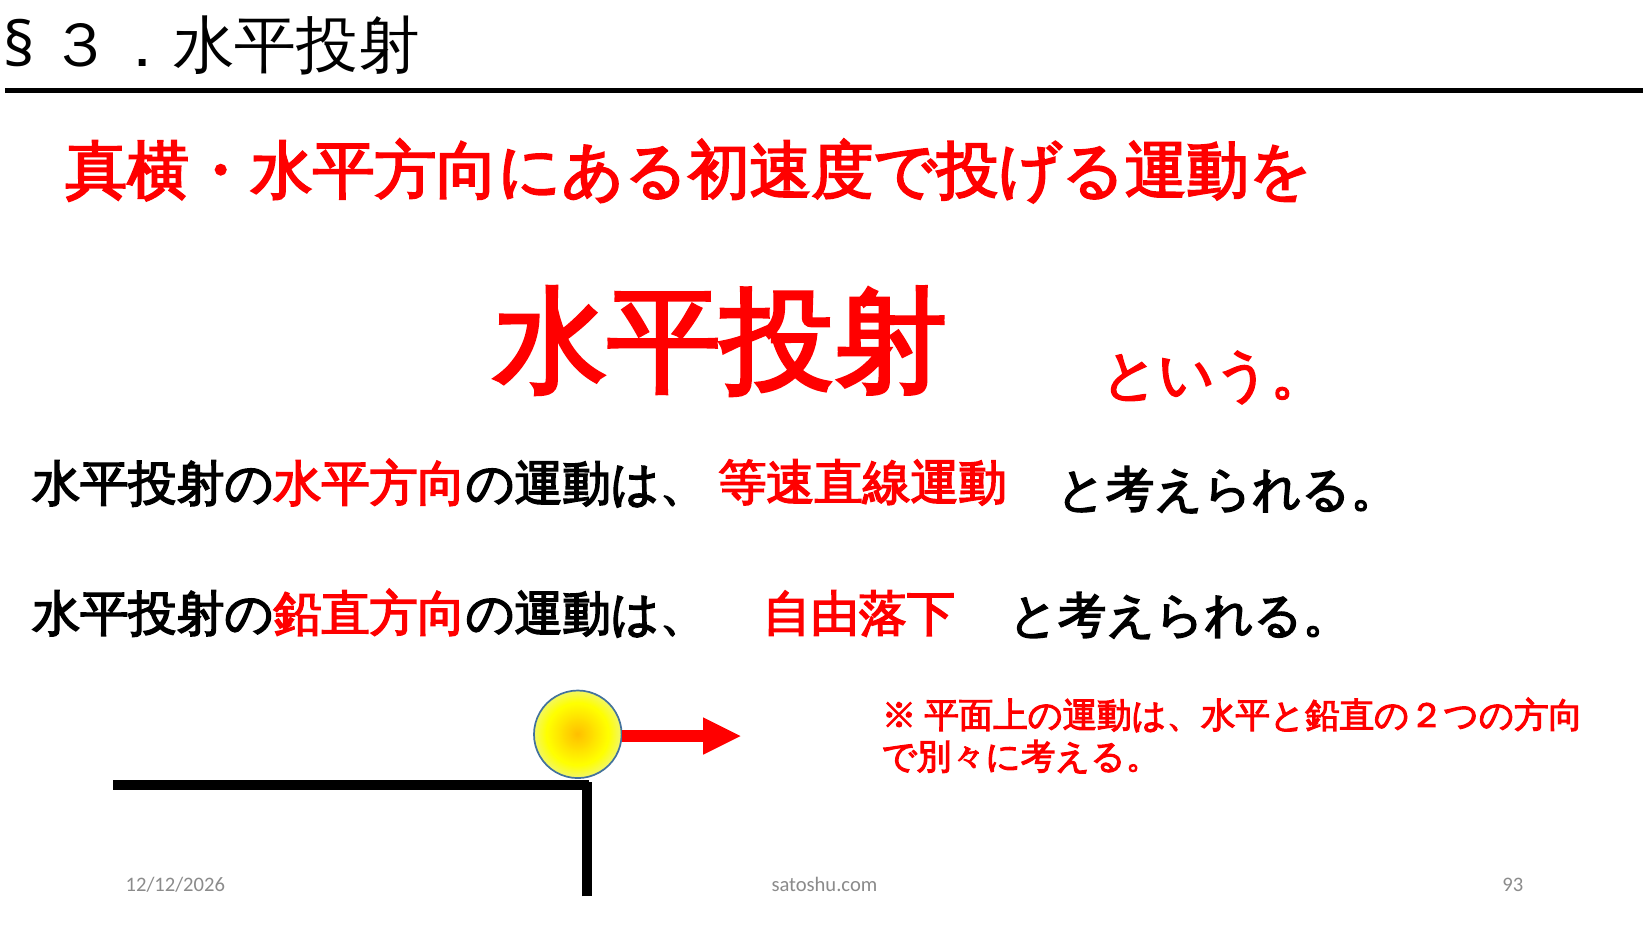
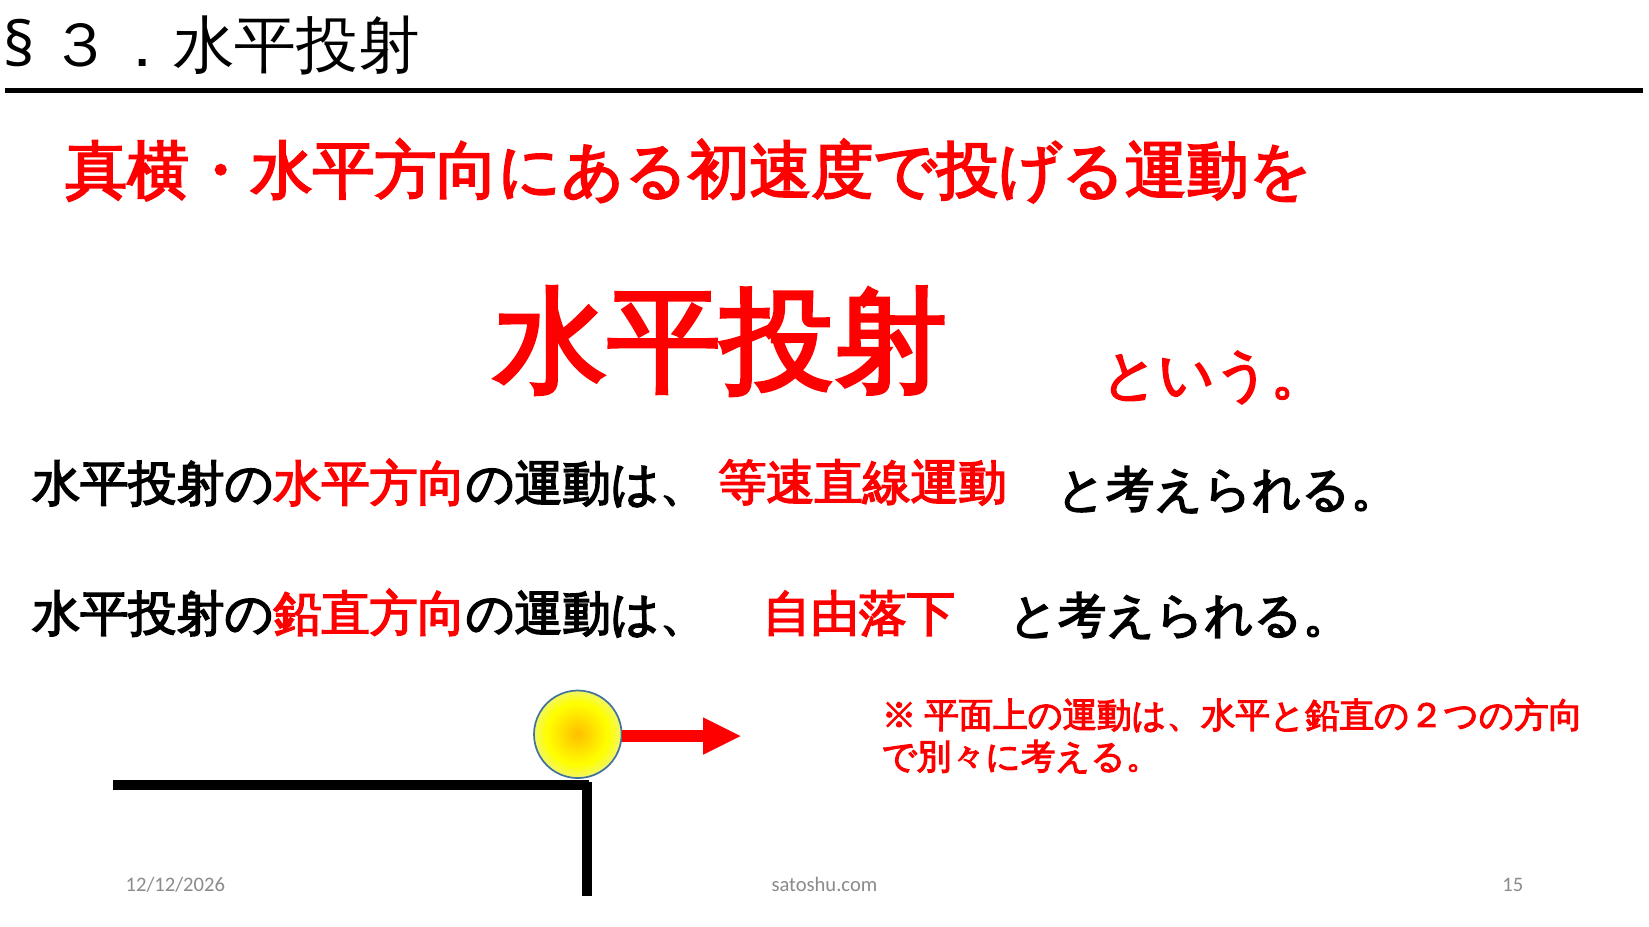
93: 93 -> 15 (1513, 886)
